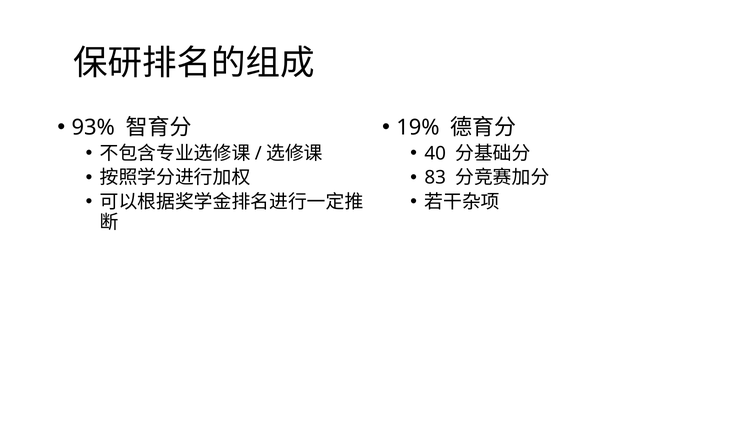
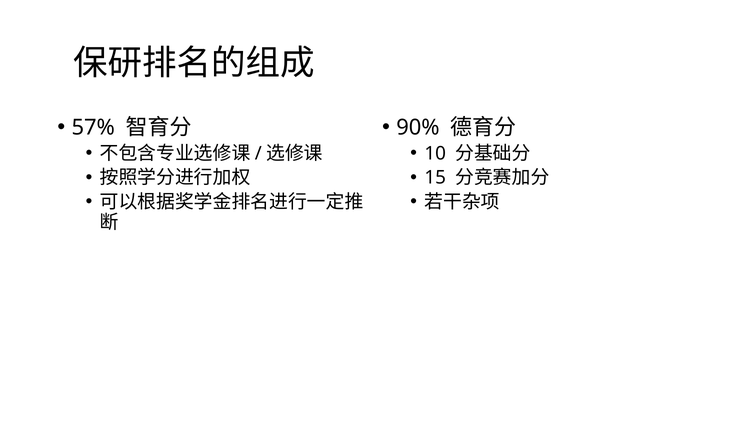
19%: 19% -> 90% (418, 127)
93%: 93% -> 57% (93, 127)
40: 40 -> 10 (435, 153)
83: 83 -> 15 (435, 177)
